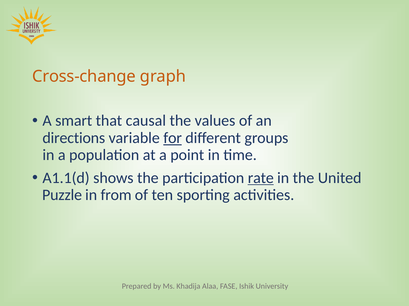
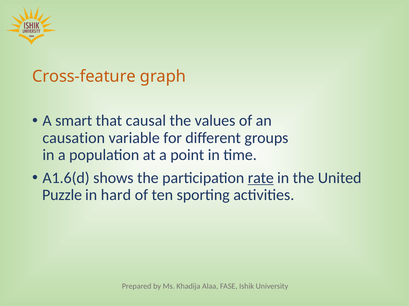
Cross-change: Cross-change -> Cross-feature (84, 77)
directions: directions -> causation (74, 138)
for underline: present -> none (173, 138)
A1.1(d: A1.1(d -> A1.6(d (66, 178)
from: from -> hard (116, 195)
